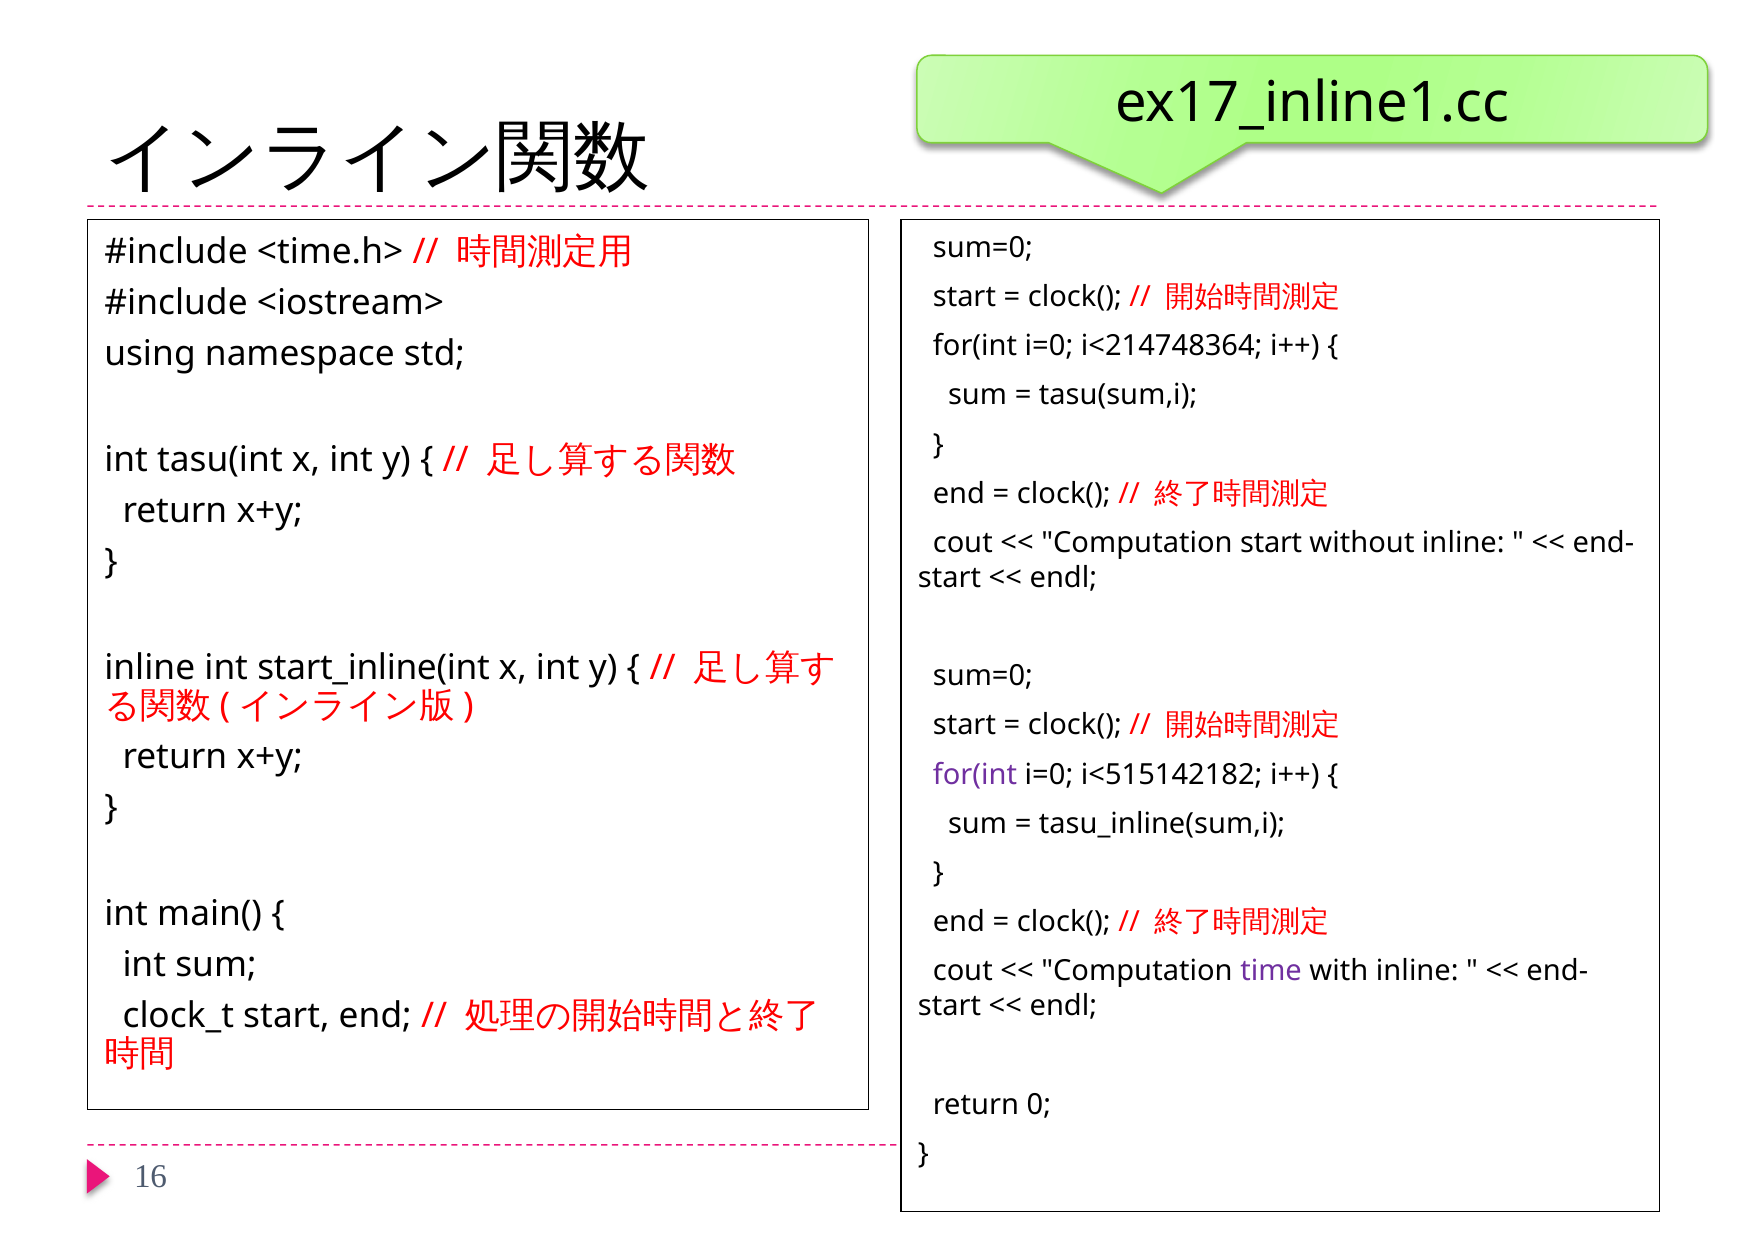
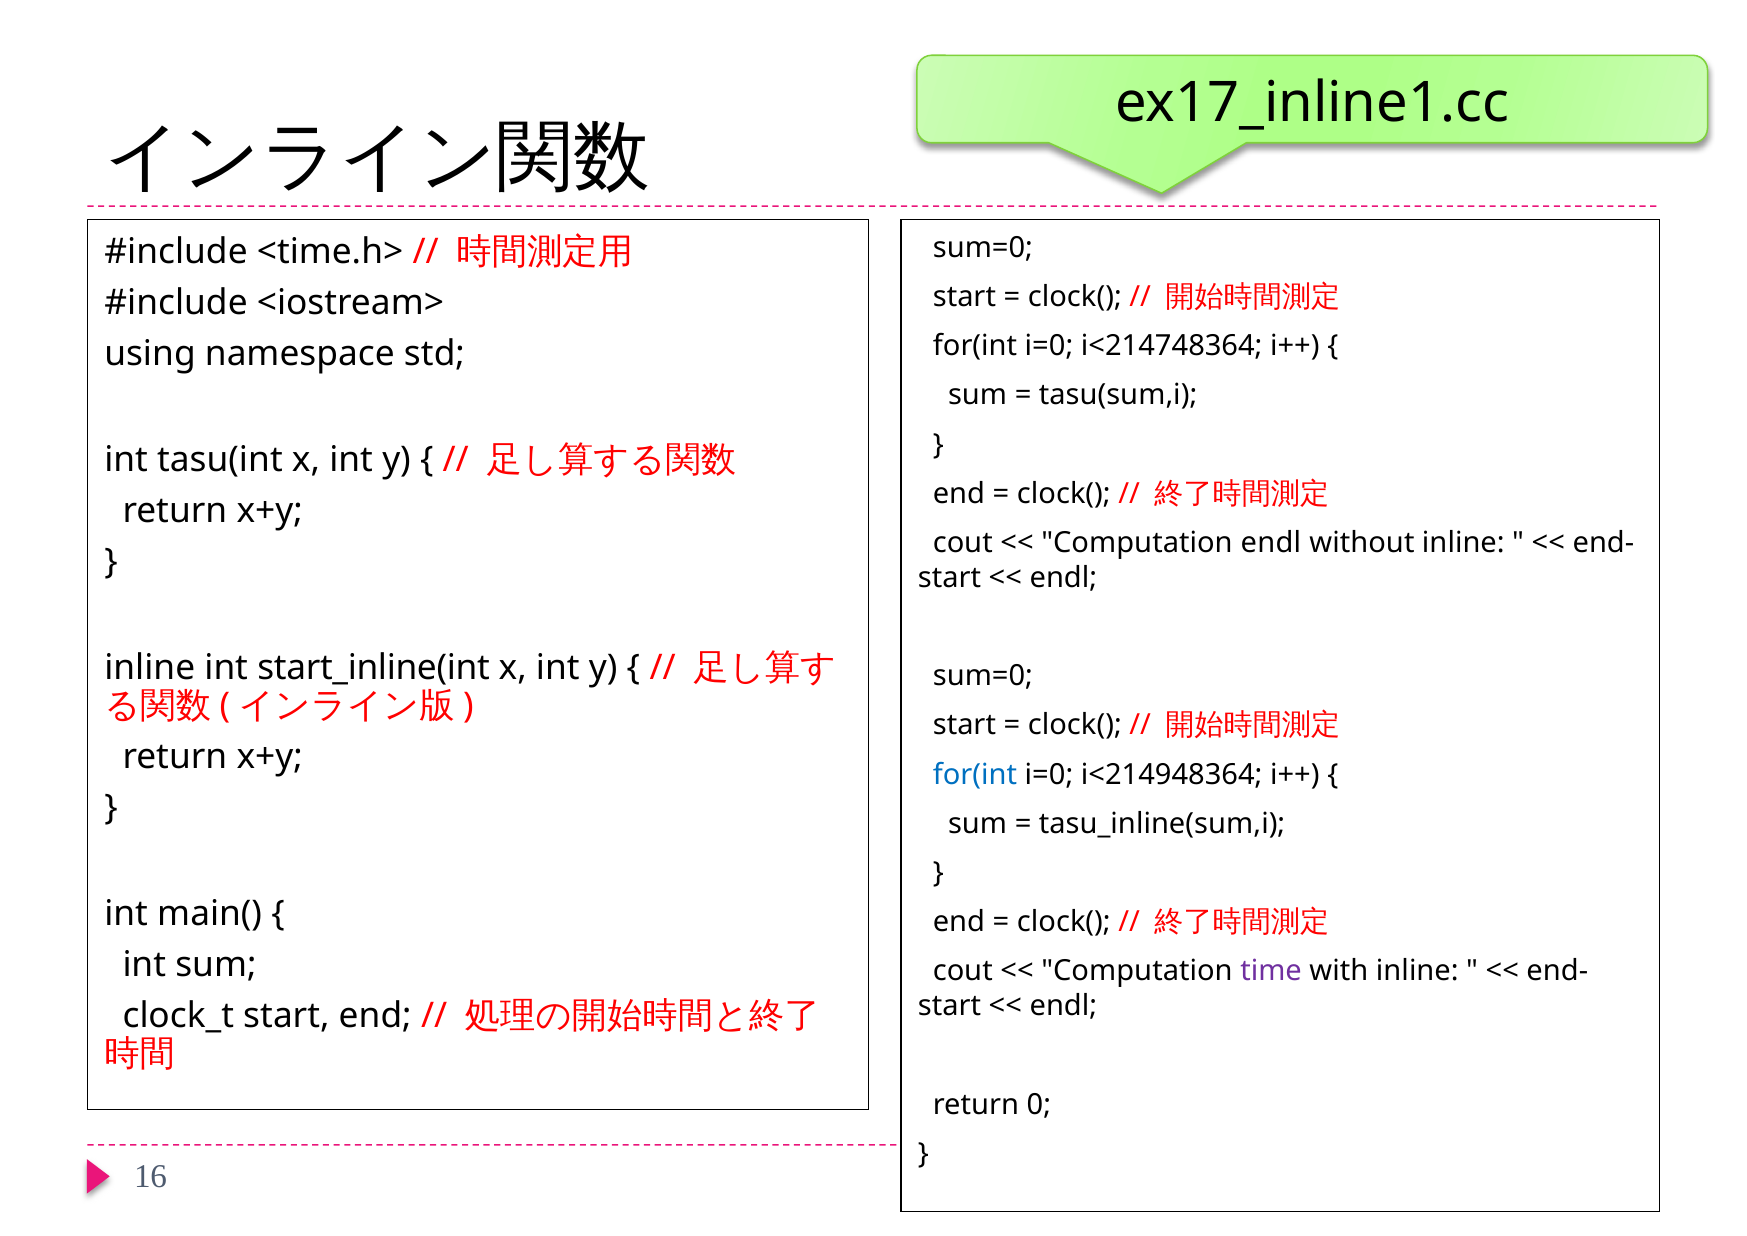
Computation start: start -> endl (1271, 543)
for(int colour: purple -> blue (975, 774)
i<515142182: i<515142182 -> i<214948364 (1172, 774)
